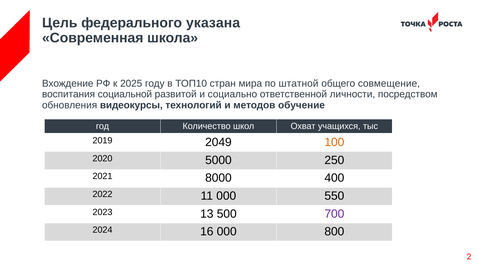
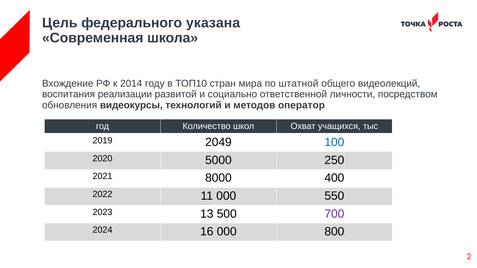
2025: 2025 -> 2014 (131, 84)
совмещение: совмещение -> видеолекций (389, 84)
социальной: социальной -> реализации (125, 94)
обучение: обучение -> оператор (301, 105)
100 colour: orange -> blue (334, 142)
